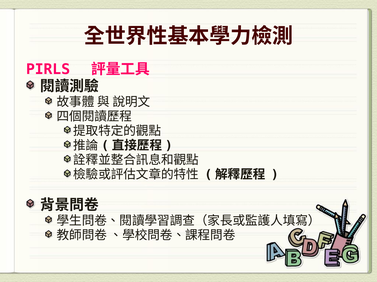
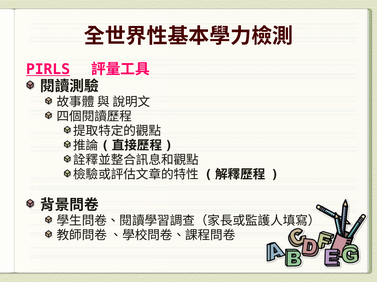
PIRLS underline: none -> present (48, 70)
